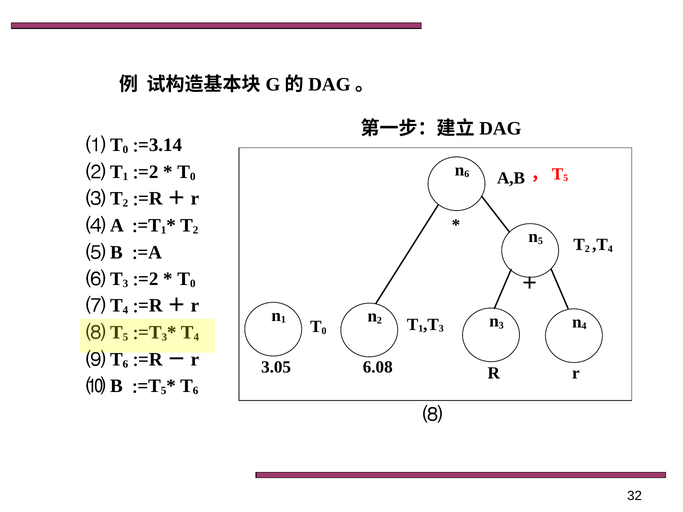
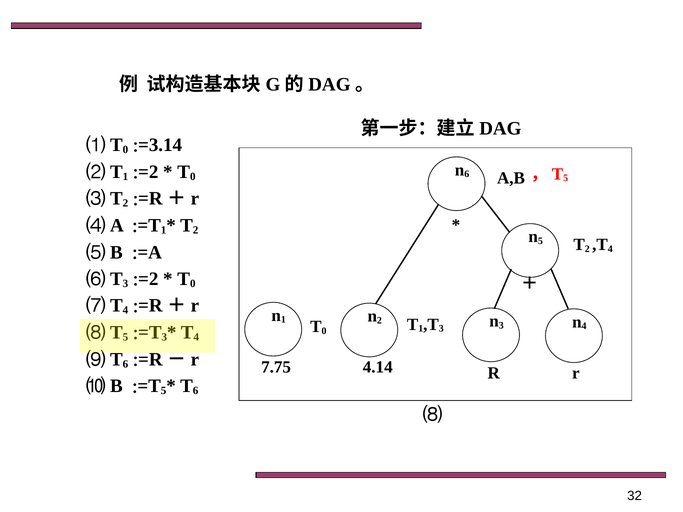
3.05: 3.05 -> 7.75 (276, 368)
6.08: 6.08 -> 4.14 (378, 368)
